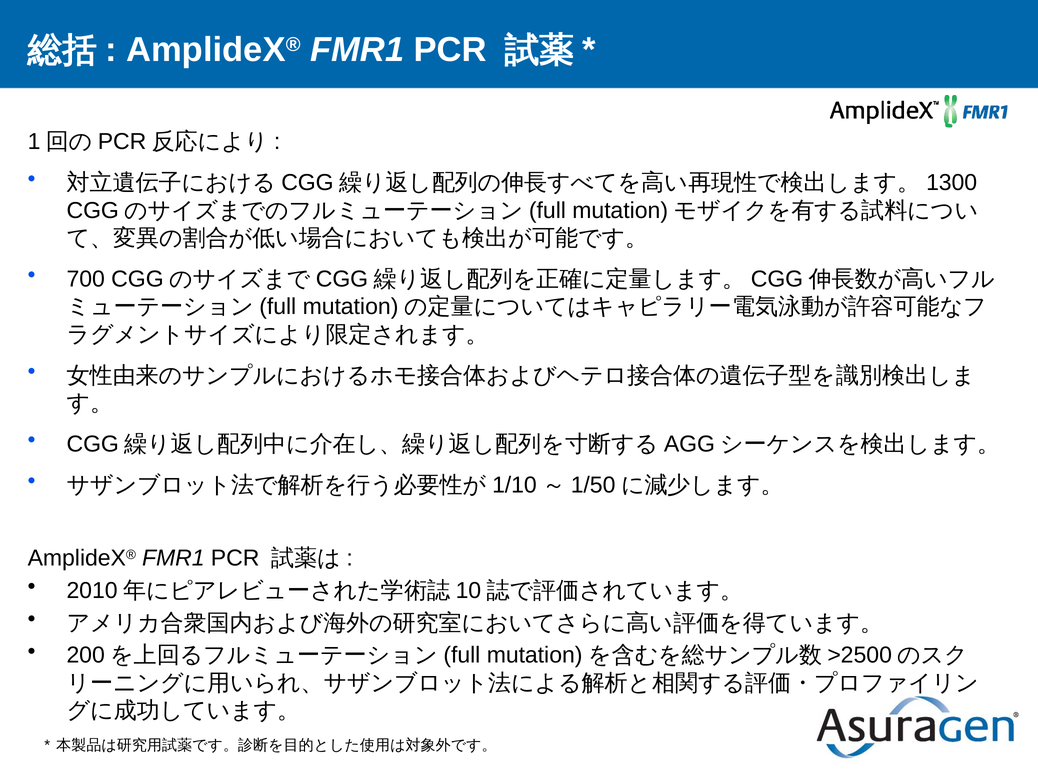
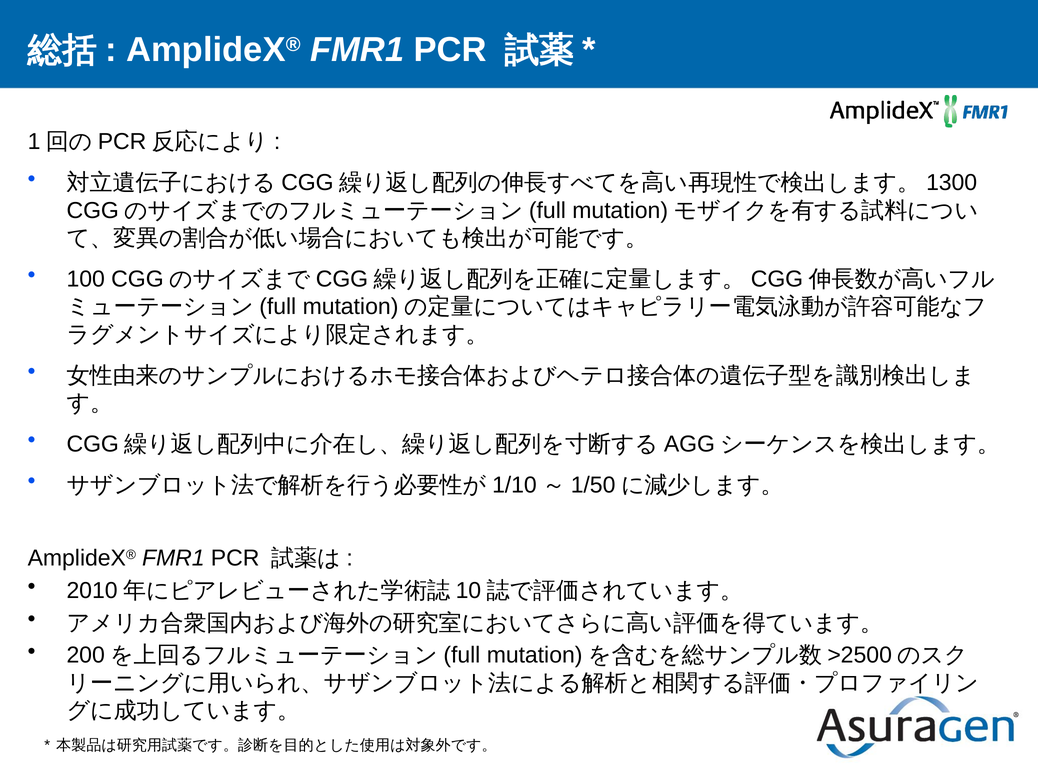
700: 700 -> 100 (86, 279)
